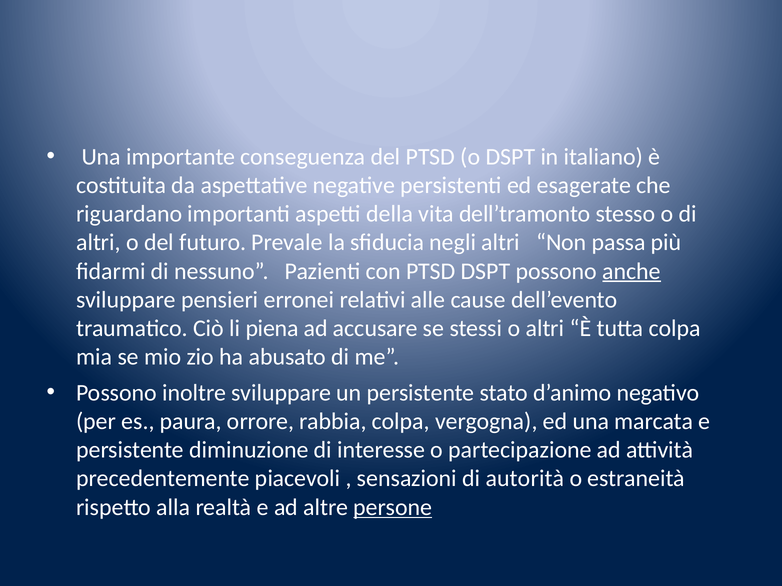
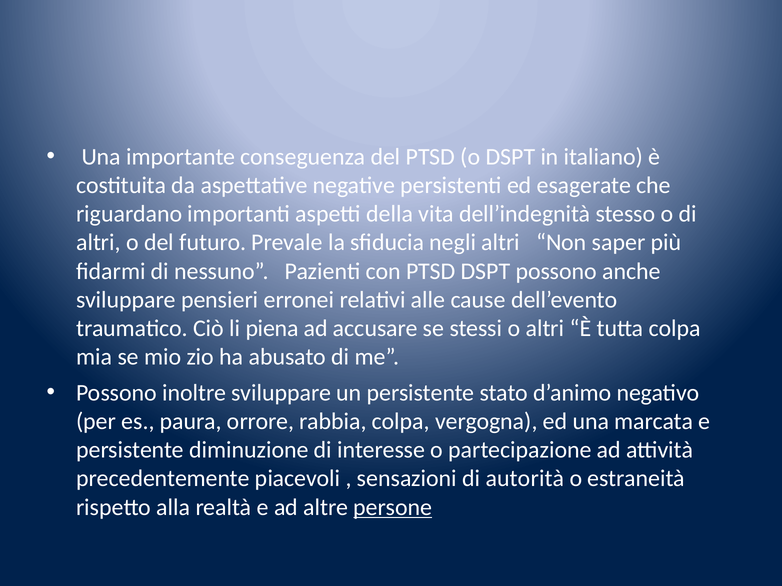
dell’tramonto: dell’tramonto -> dell’indegnità (525, 214)
passa: passa -> saper (619, 243)
anche underline: present -> none (632, 271)
